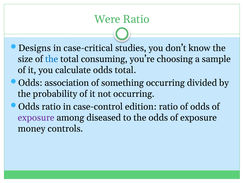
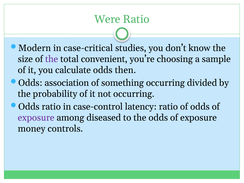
Designs: Designs -> Modern (35, 48)
the colour: blue -> purple (52, 59)
consuming: consuming -> convenient (104, 59)
odds total: total -> then (125, 70)
edition: edition -> latency (141, 107)
